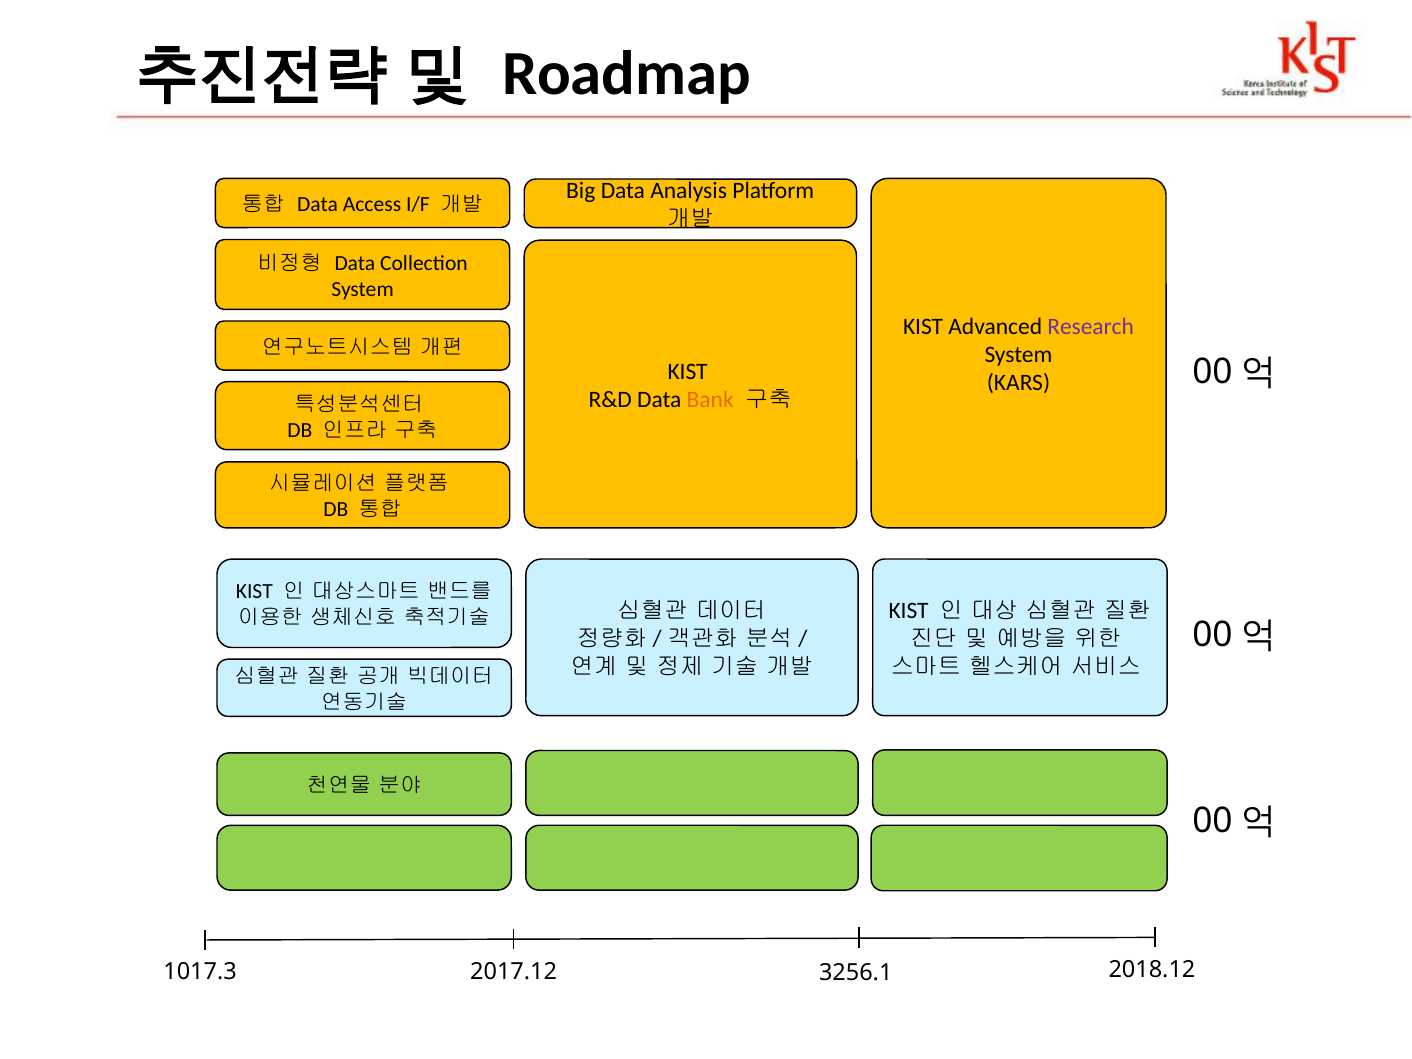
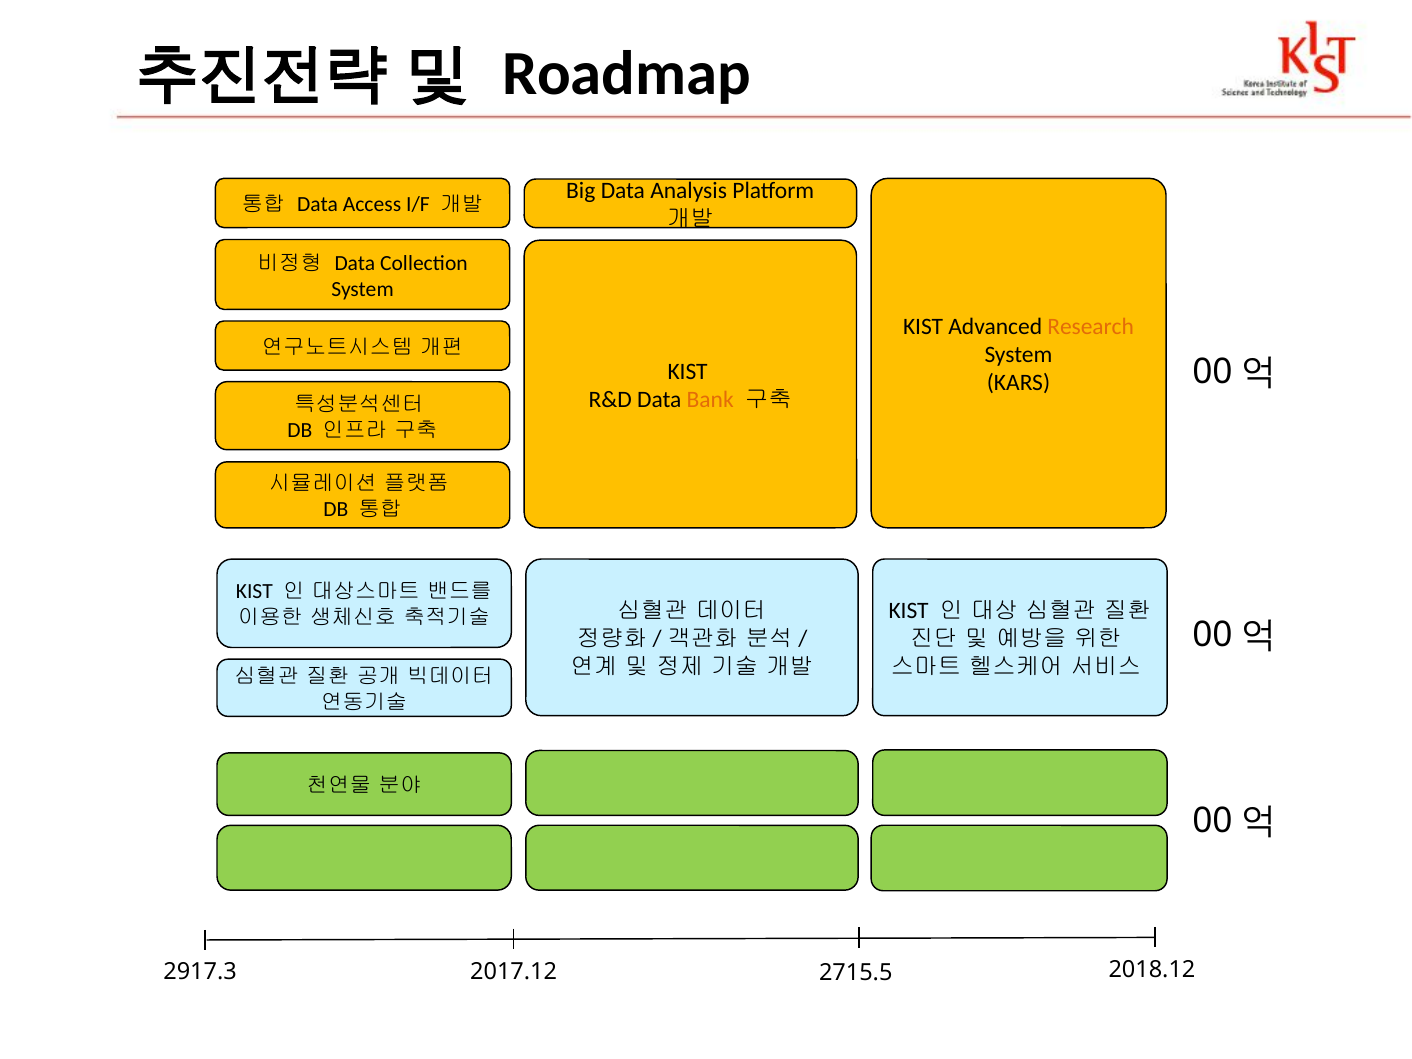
Research colour: purple -> orange (1091, 326)
1017.3: 1017.3 -> 2917.3 (200, 971)
3256.1: 3256.1 -> 2715.5 (856, 973)
